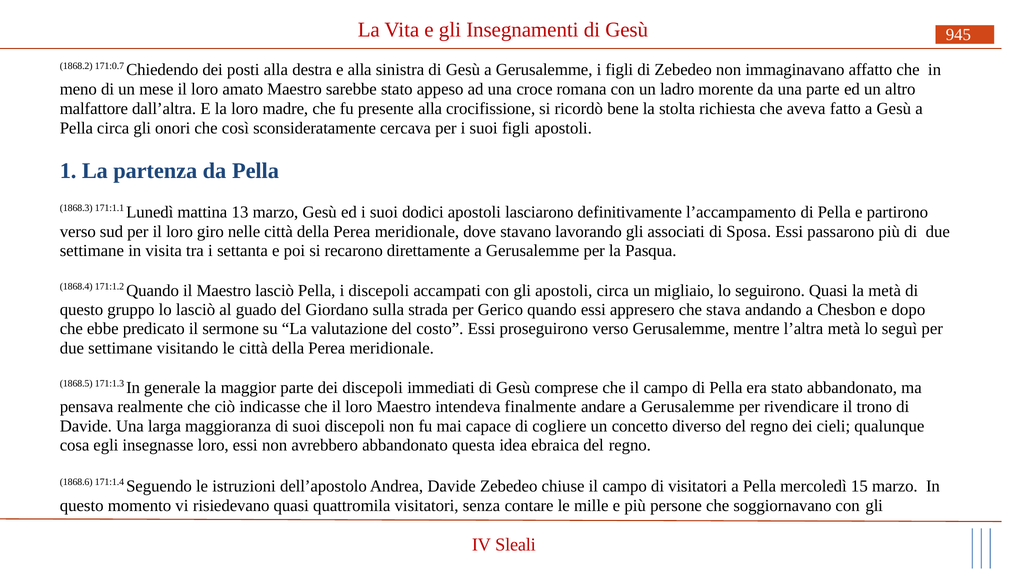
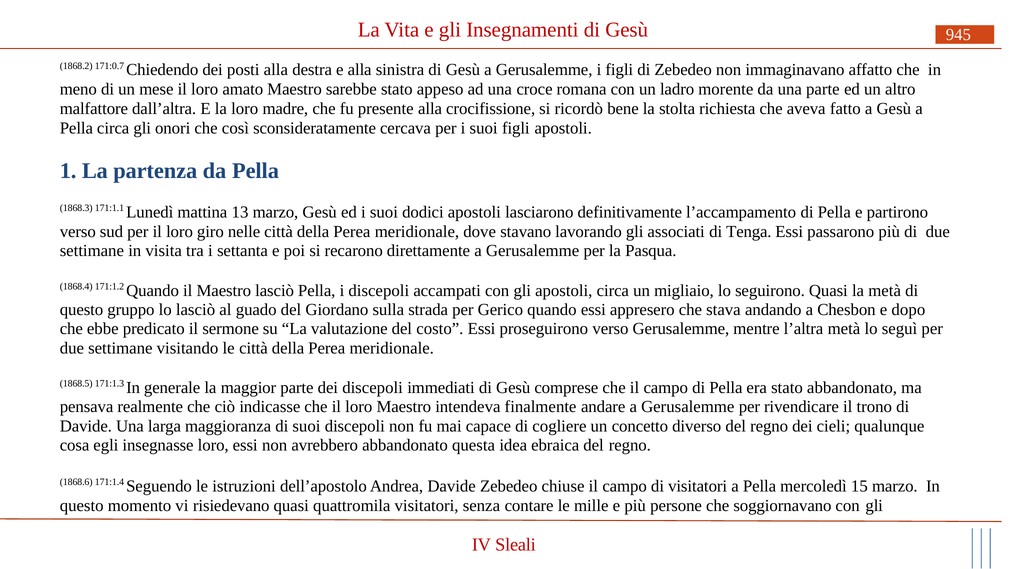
Sposa: Sposa -> Tenga (749, 231)
